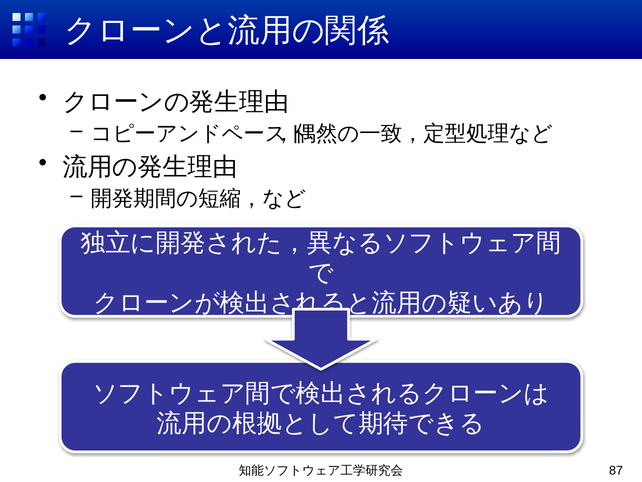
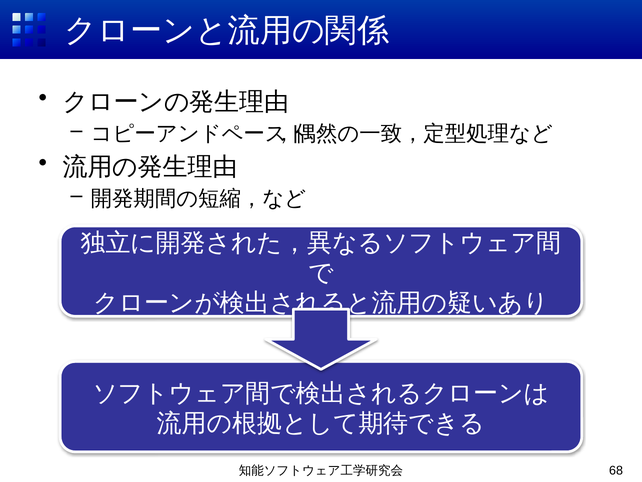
87: 87 -> 68 (616, 470)
